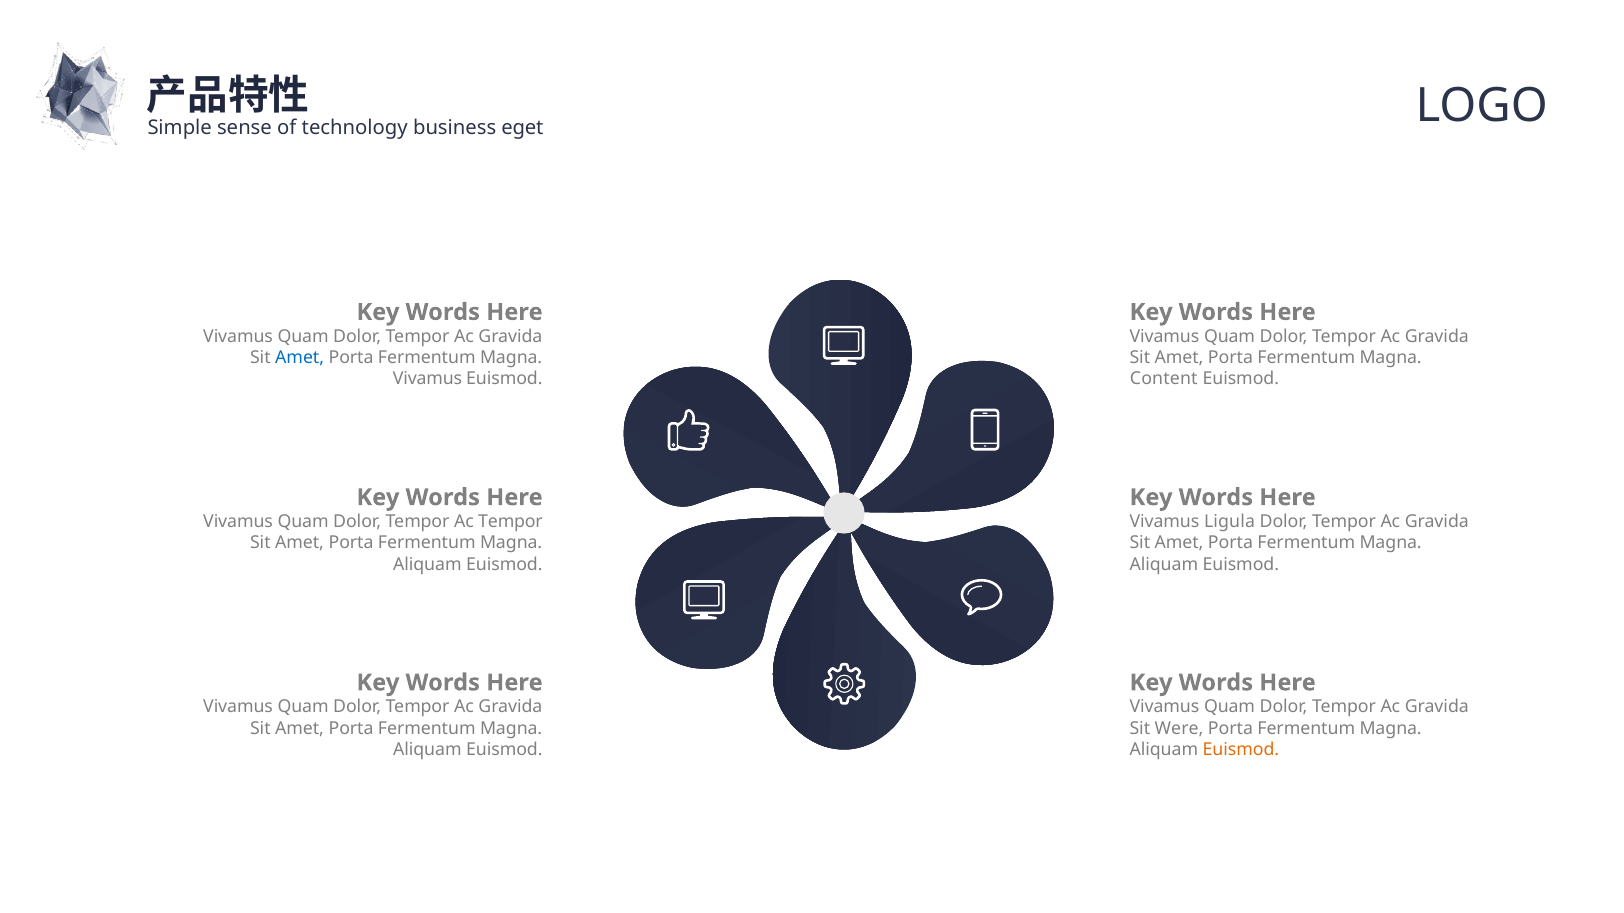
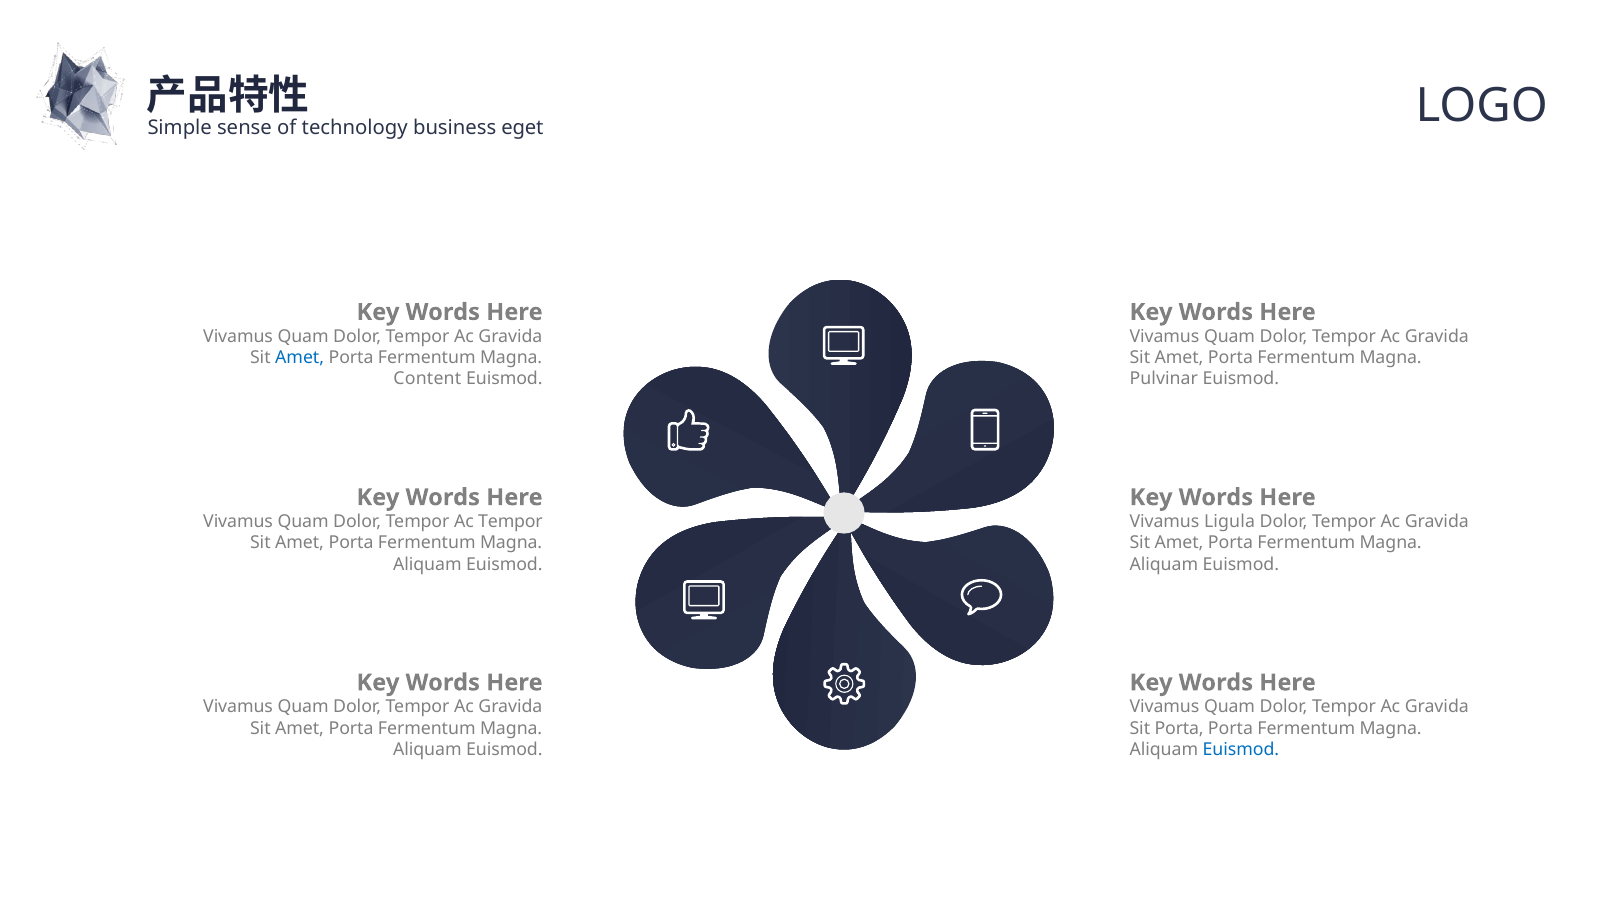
Vivamus: Vivamus -> Content (427, 379)
Content: Content -> Pulvinar (1164, 379)
Sit Were: Were -> Porta (1179, 729)
Euismod colour: orange -> blue (1241, 750)
